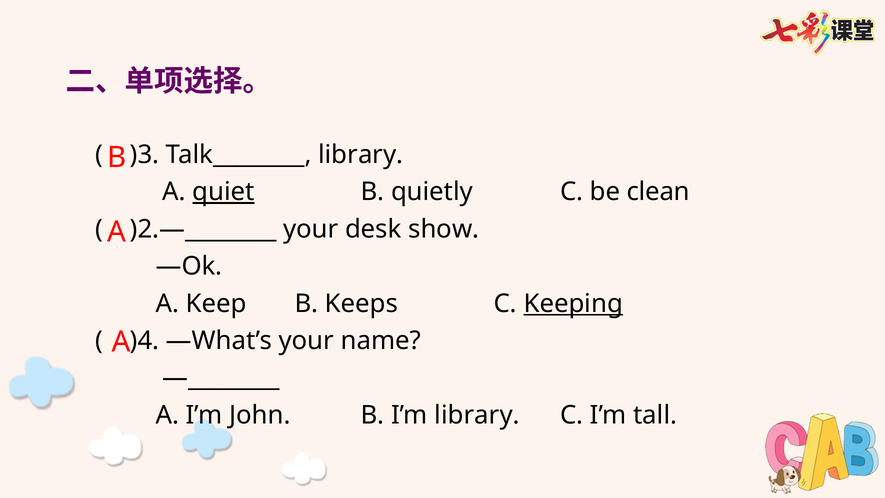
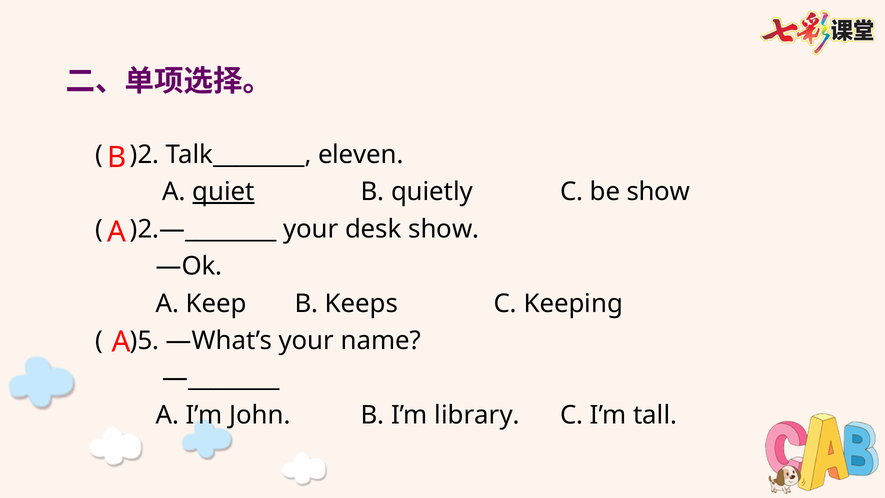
)3: )3 -> )2 (145, 155)
Talk________ library: library -> eleven (361, 155)
be clean: clean -> show (658, 192)
Keeping underline: present -> none (573, 303)
)4: )4 -> )5 (145, 341)
